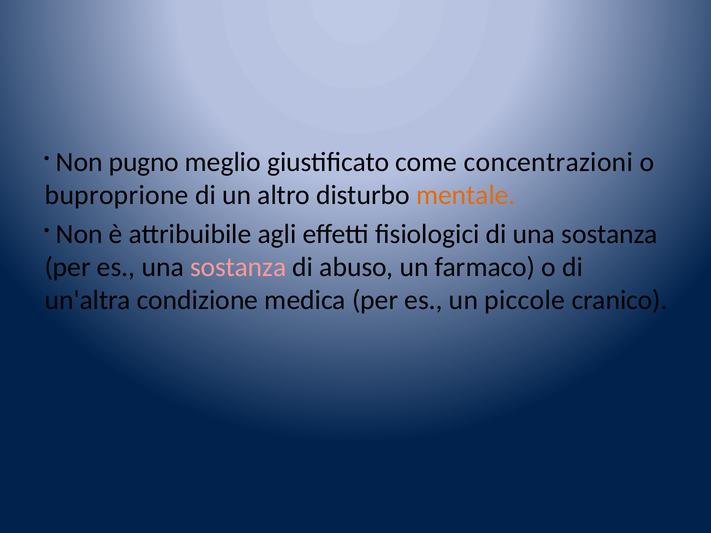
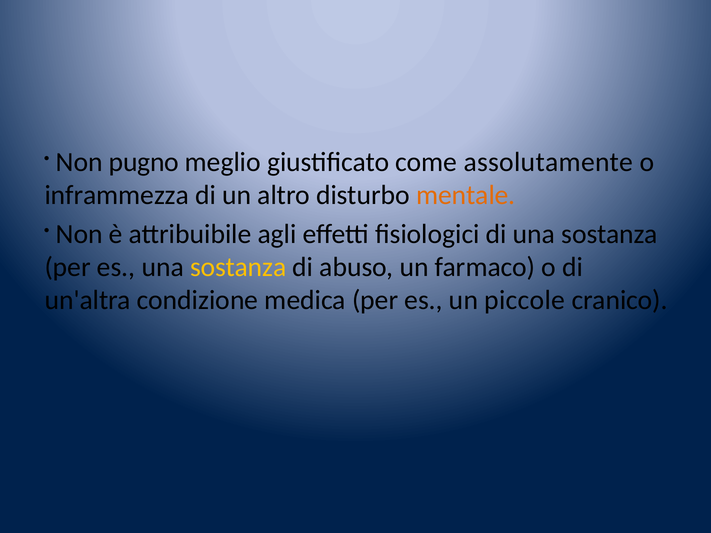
concentrazioni: concentrazioni -> assolutamente (548, 162)
buproprione: buproprione -> inframmezza (117, 195)
sostanza colour: pink -> yellow (238, 267)
